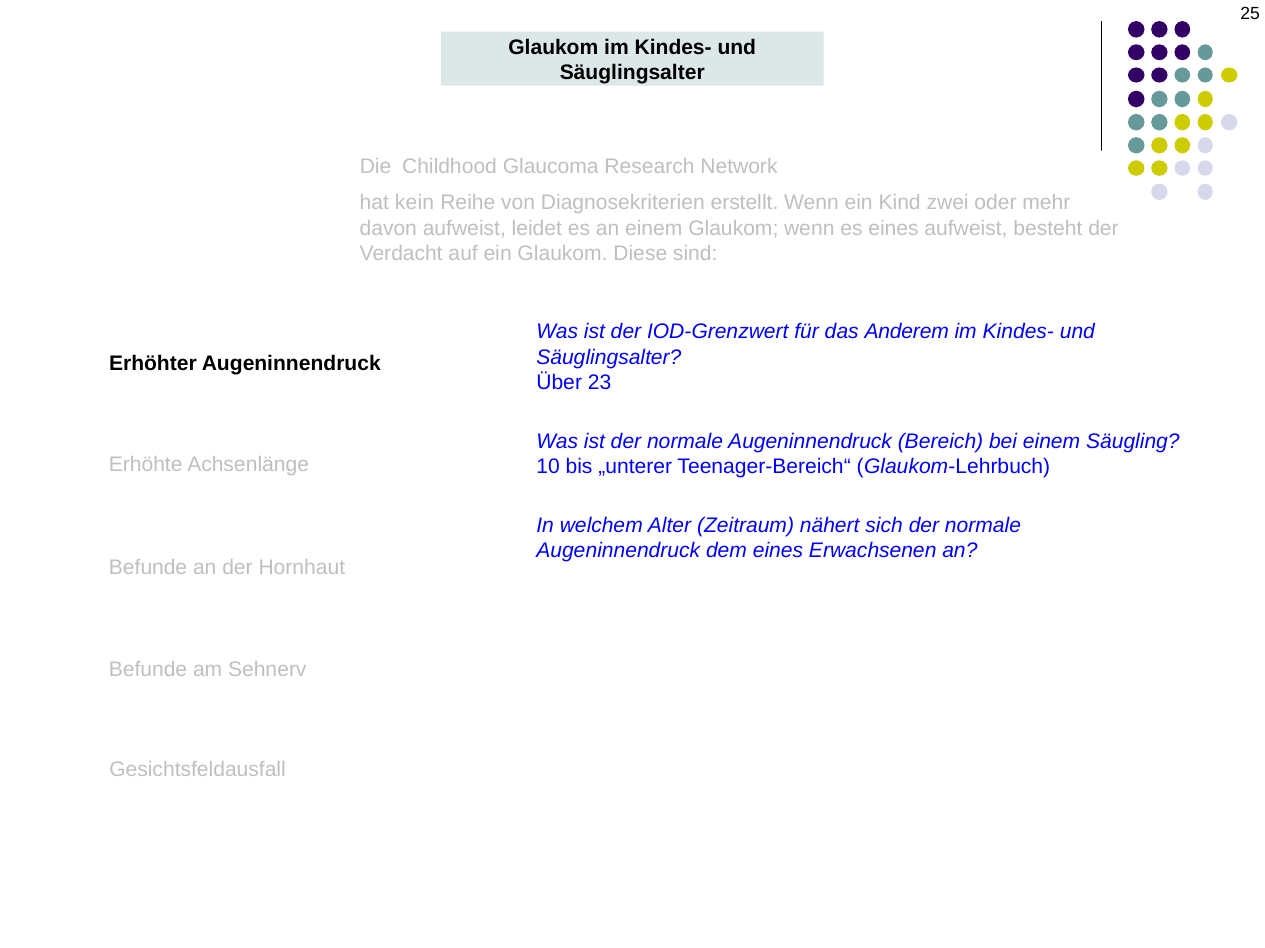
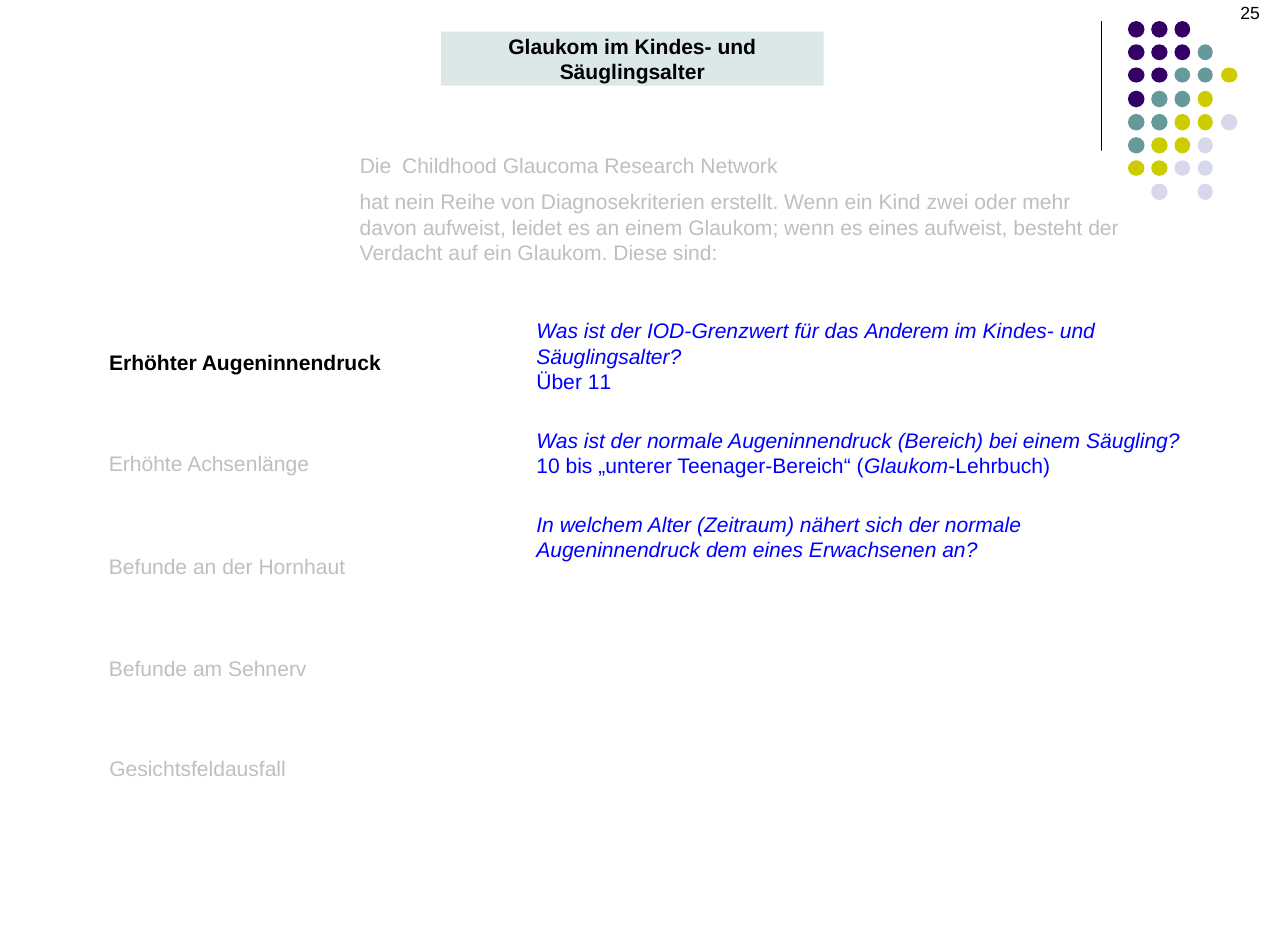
kein: kein -> nein (415, 203)
23: 23 -> 11 (600, 383)
